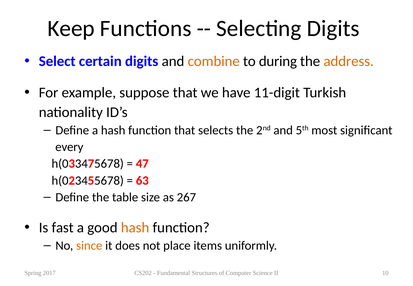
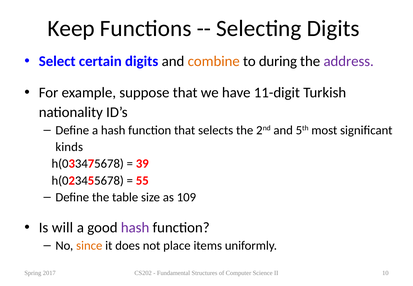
address colour: orange -> purple (349, 61)
every: every -> kinds (69, 147)
47: 47 -> 39 (142, 164)
63: 63 -> 55 (142, 180)
267: 267 -> 109 (186, 197)
fast: fast -> will (62, 228)
hash colour: orange -> purple (135, 228)
